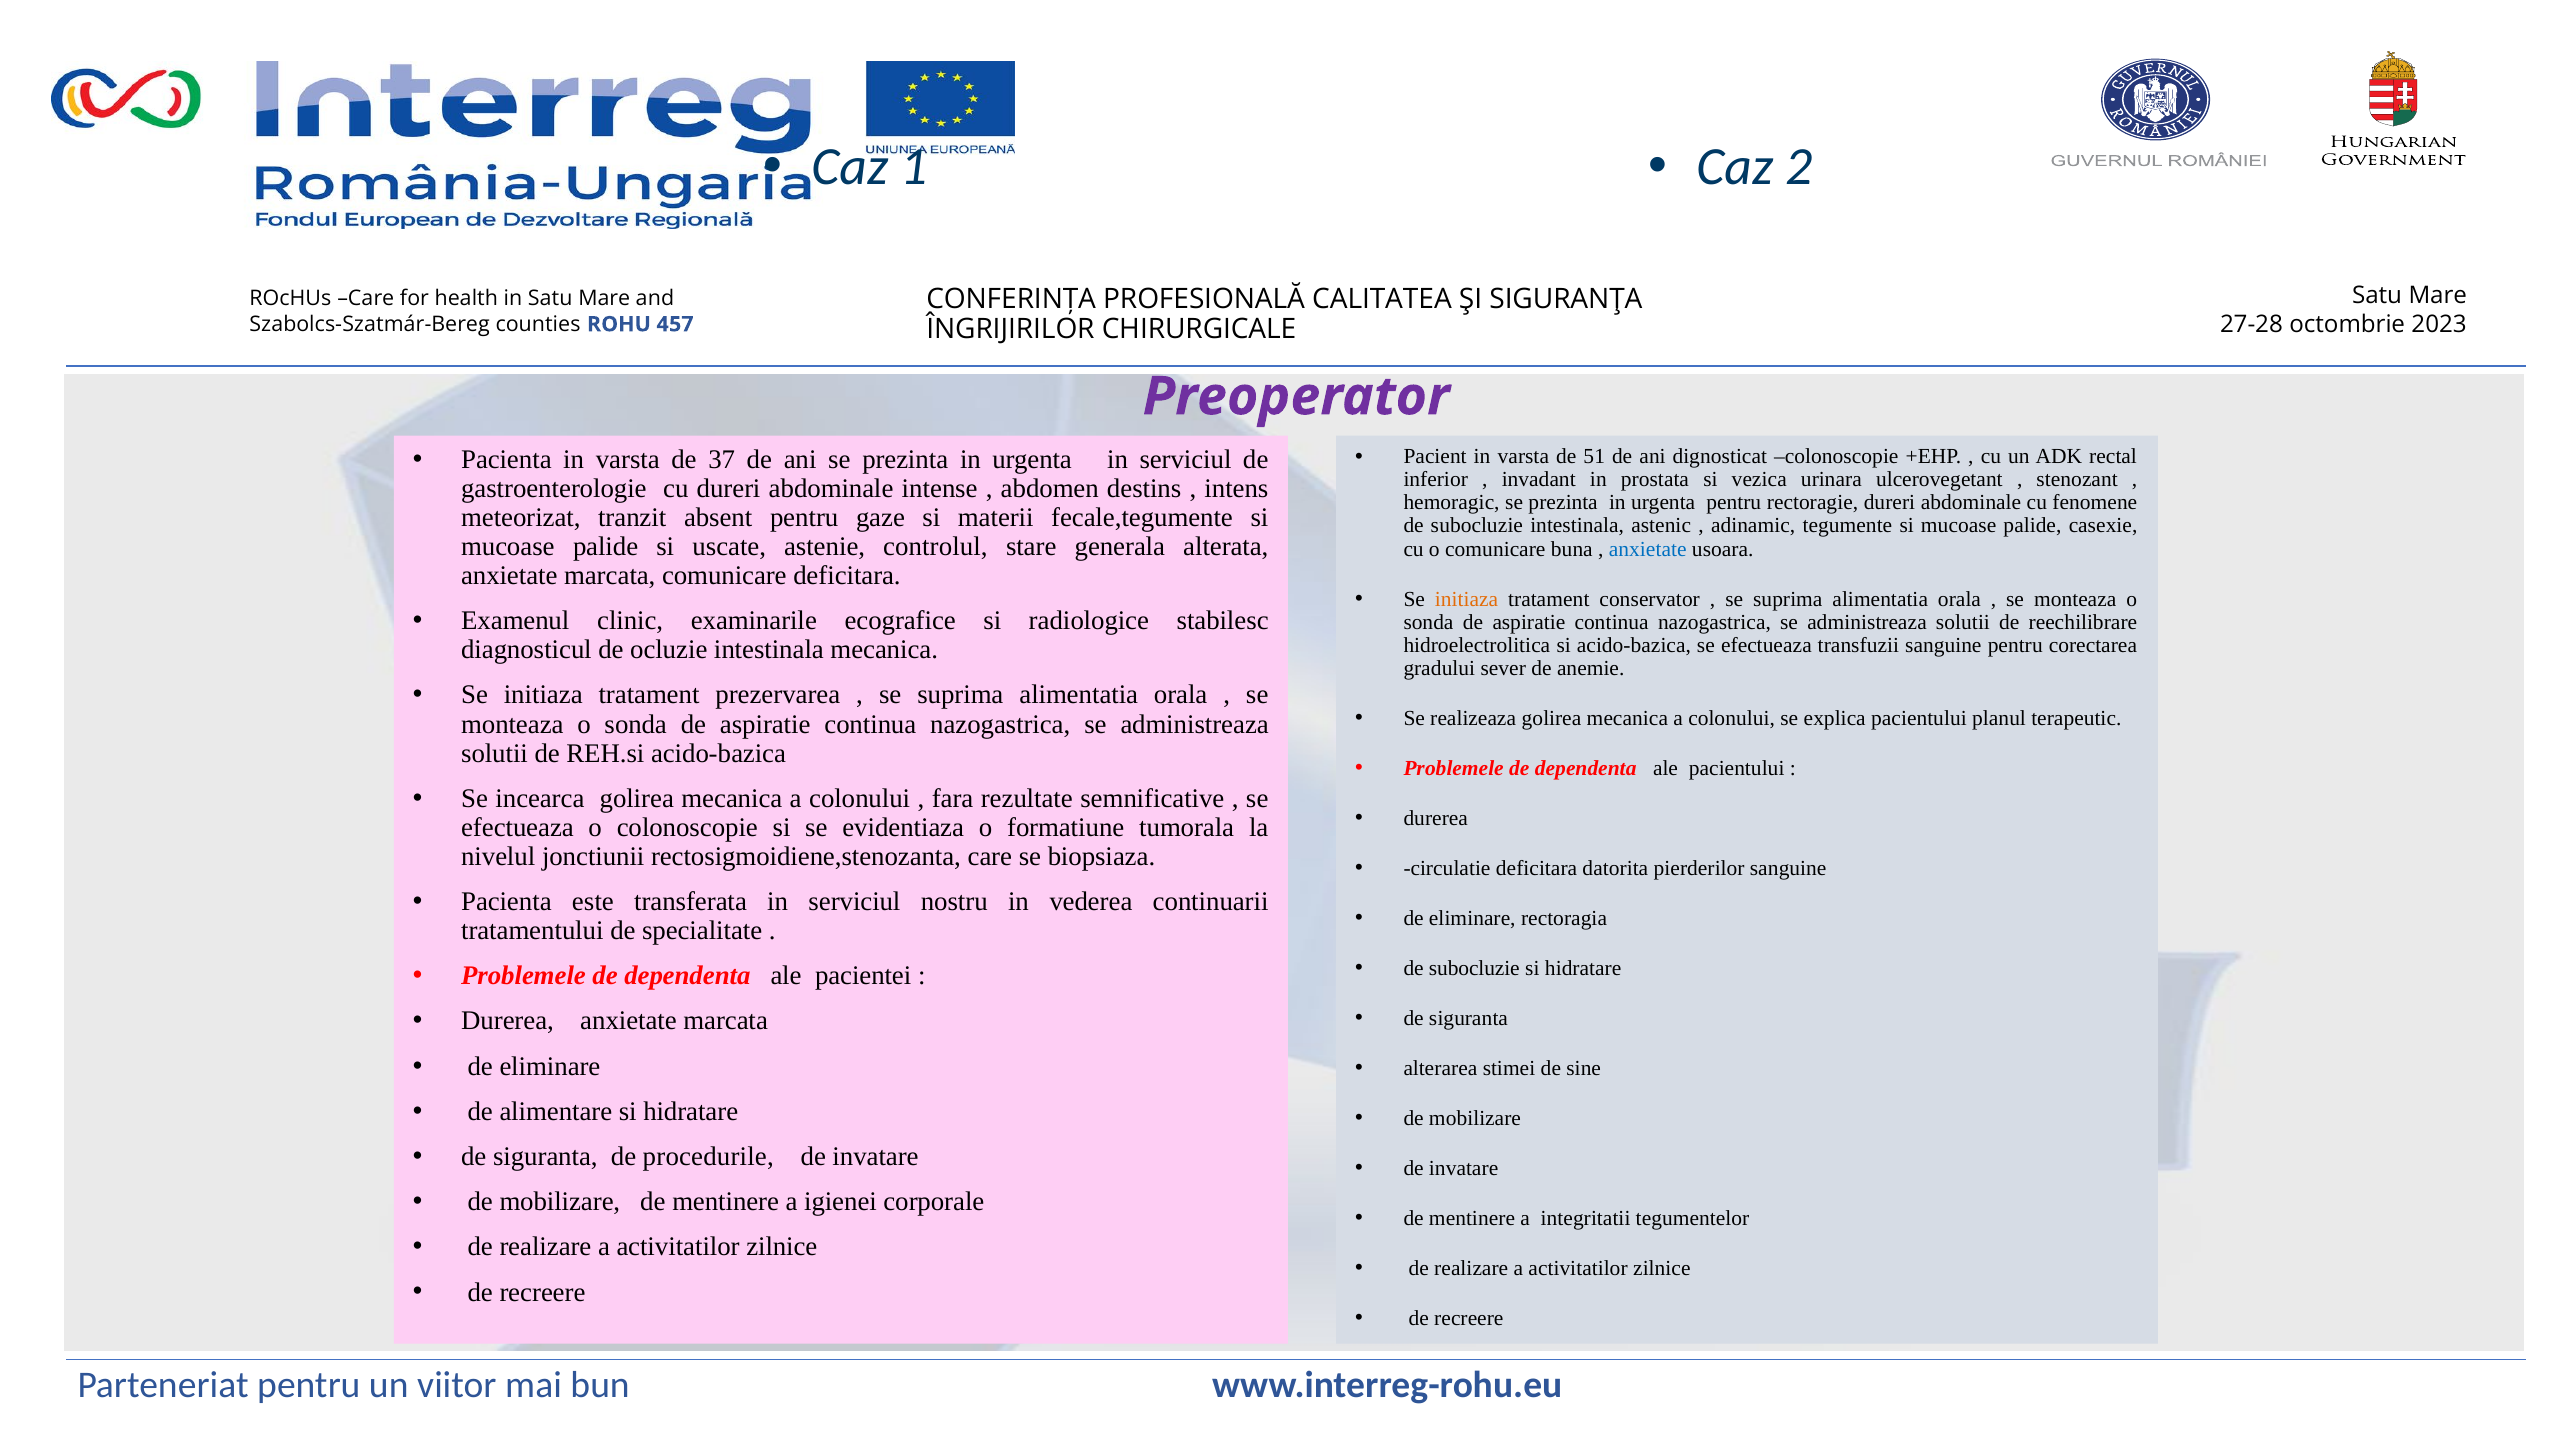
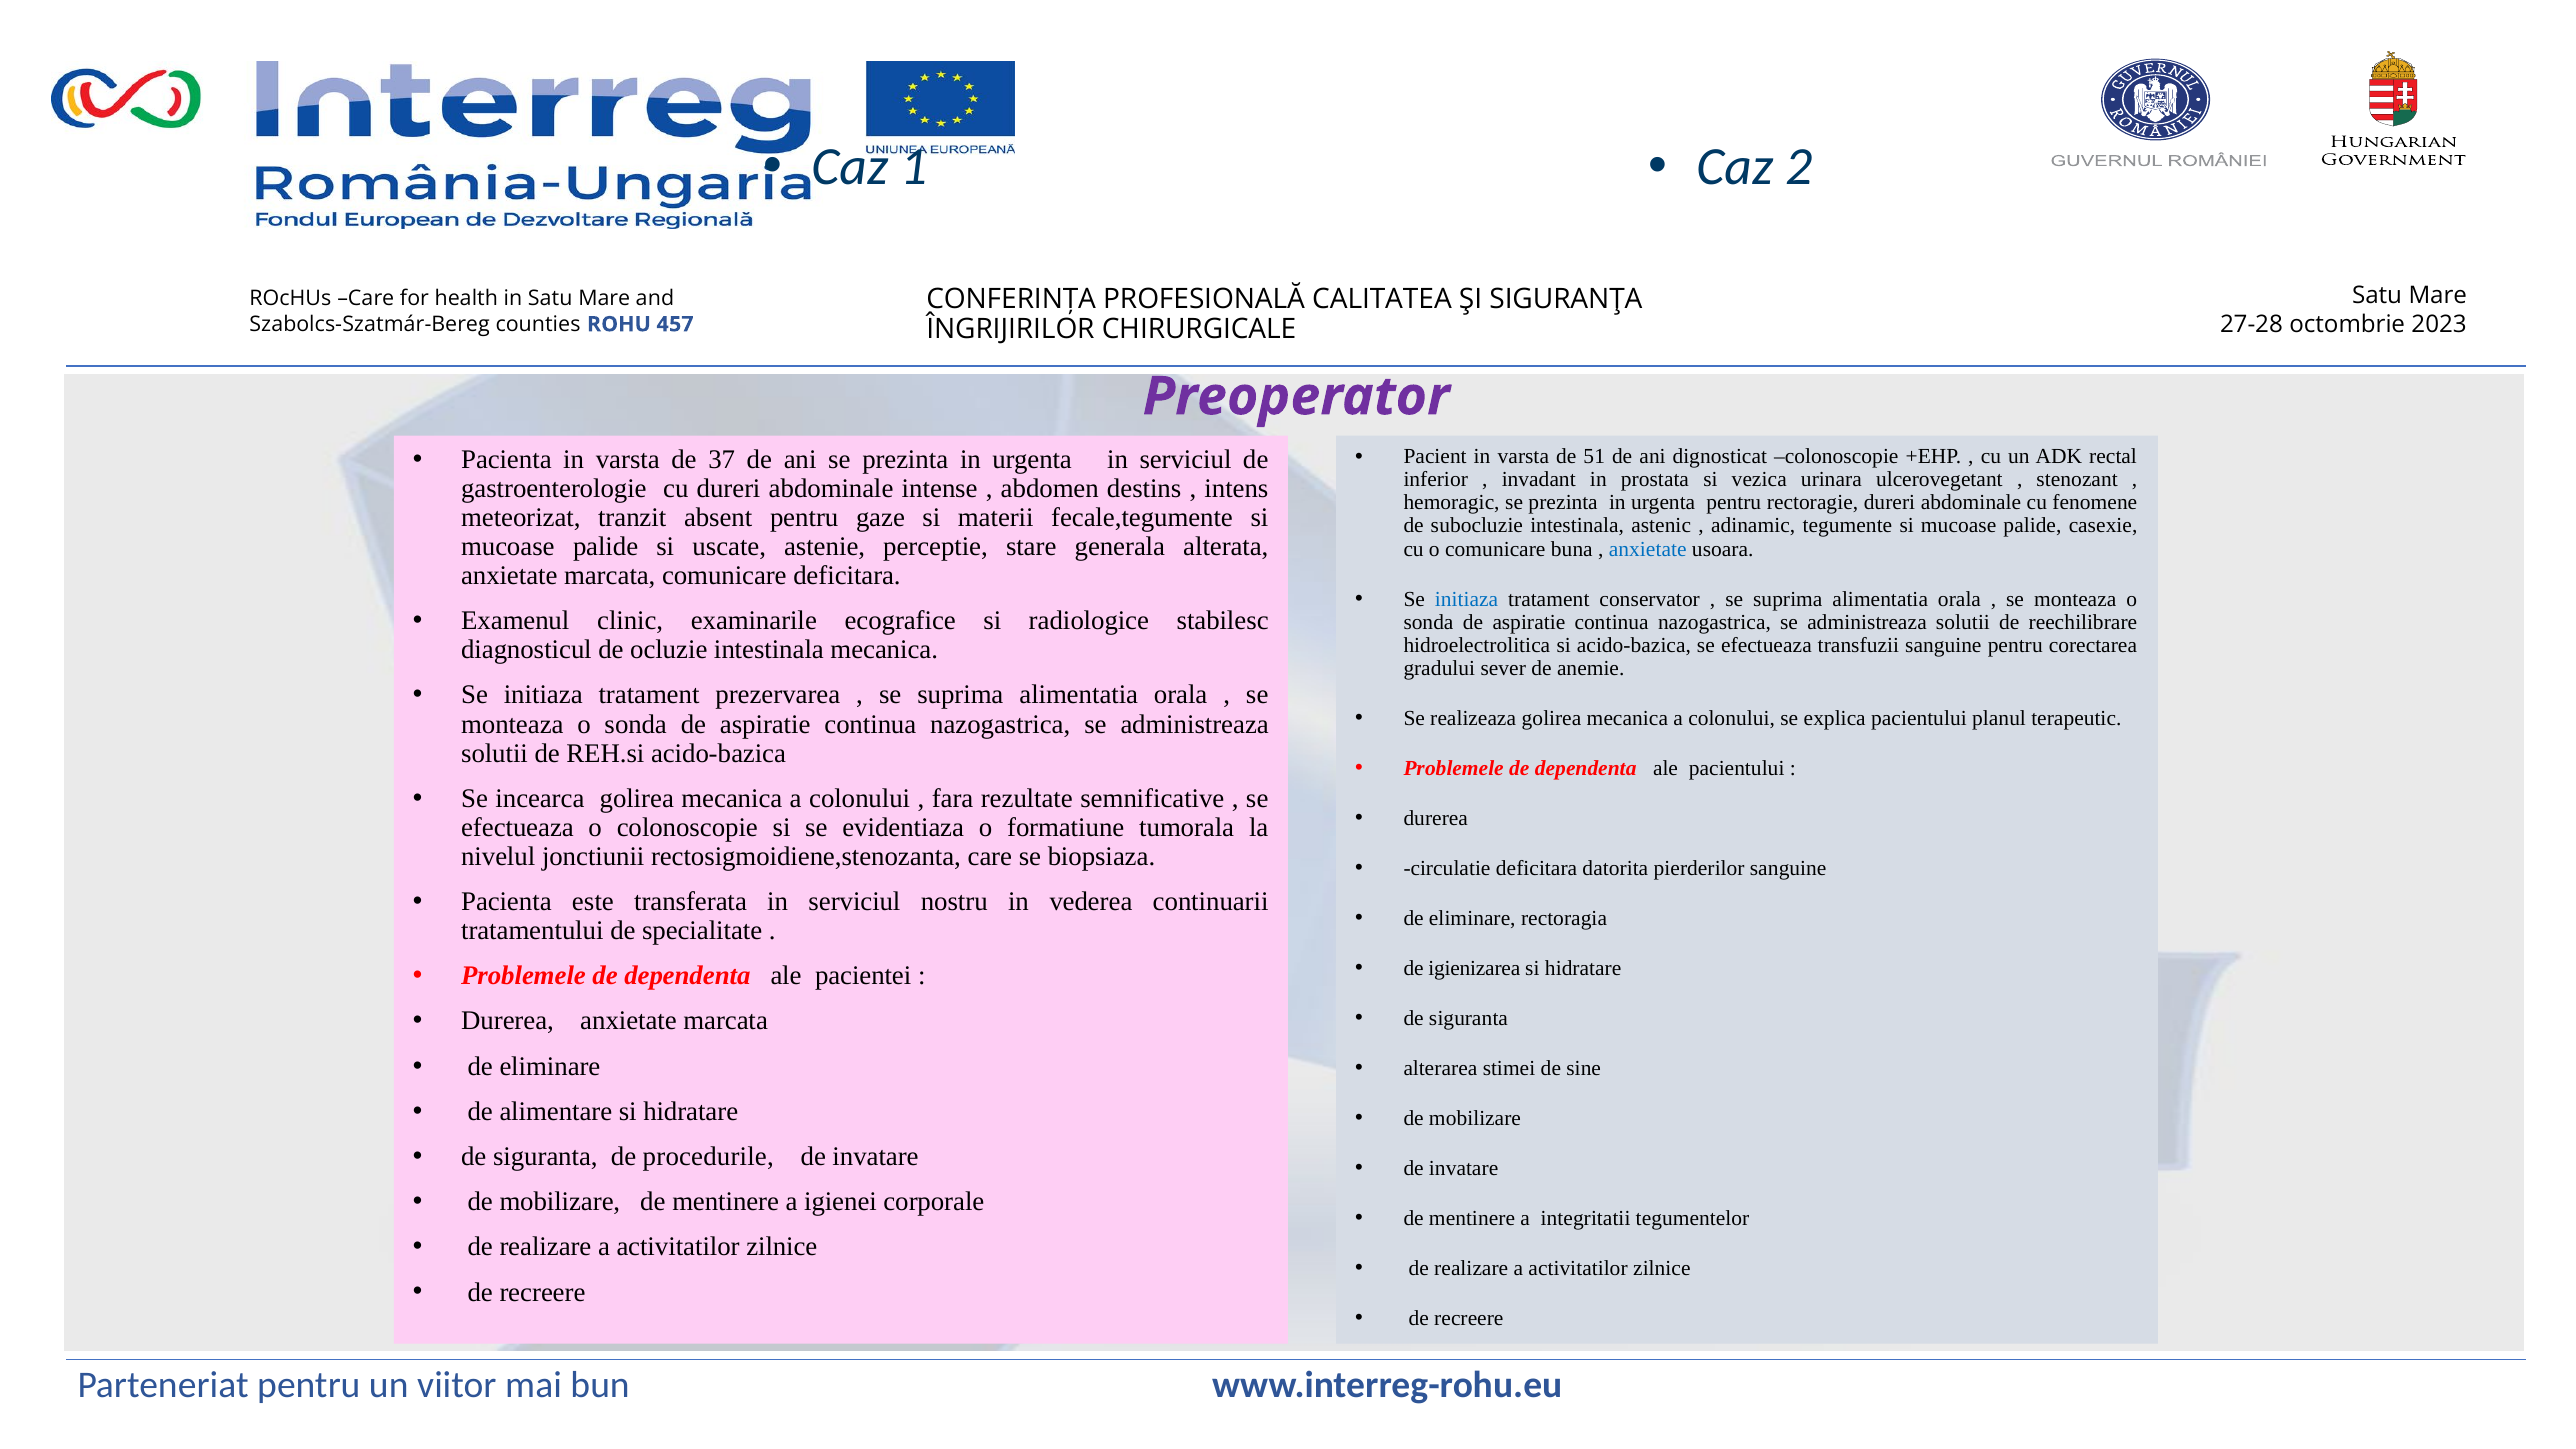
controlul: controlul -> perceptie (935, 547)
initiaza colour: orange -> blue (1466, 599)
subocluzie: subocluzie -> igienizarea (1474, 968)
